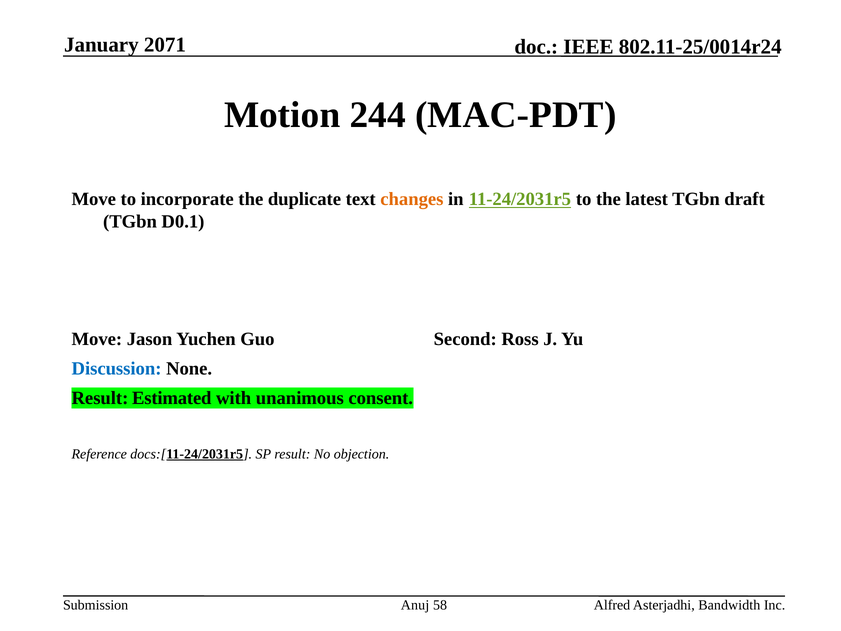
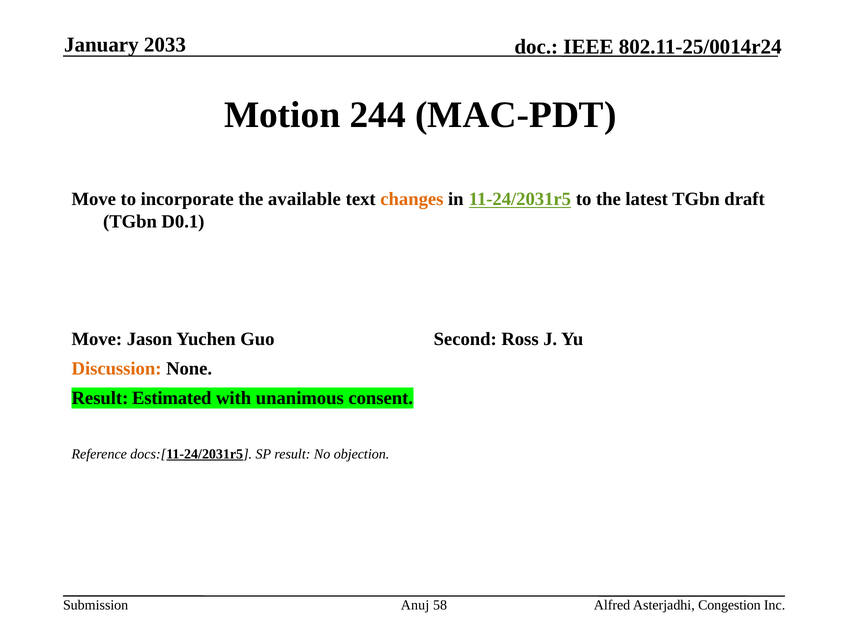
2071: 2071 -> 2033 (165, 45)
duplicate: duplicate -> available (304, 199)
Discussion colour: blue -> orange (117, 369)
Bandwidth: Bandwidth -> Congestion (729, 605)
